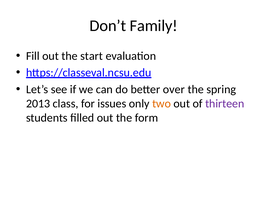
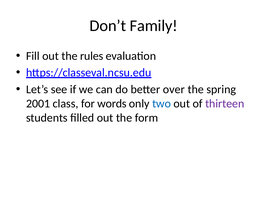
start: start -> rules (92, 56)
2013: 2013 -> 2001 (38, 104)
issues: issues -> words (112, 104)
two colour: orange -> blue (162, 104)
